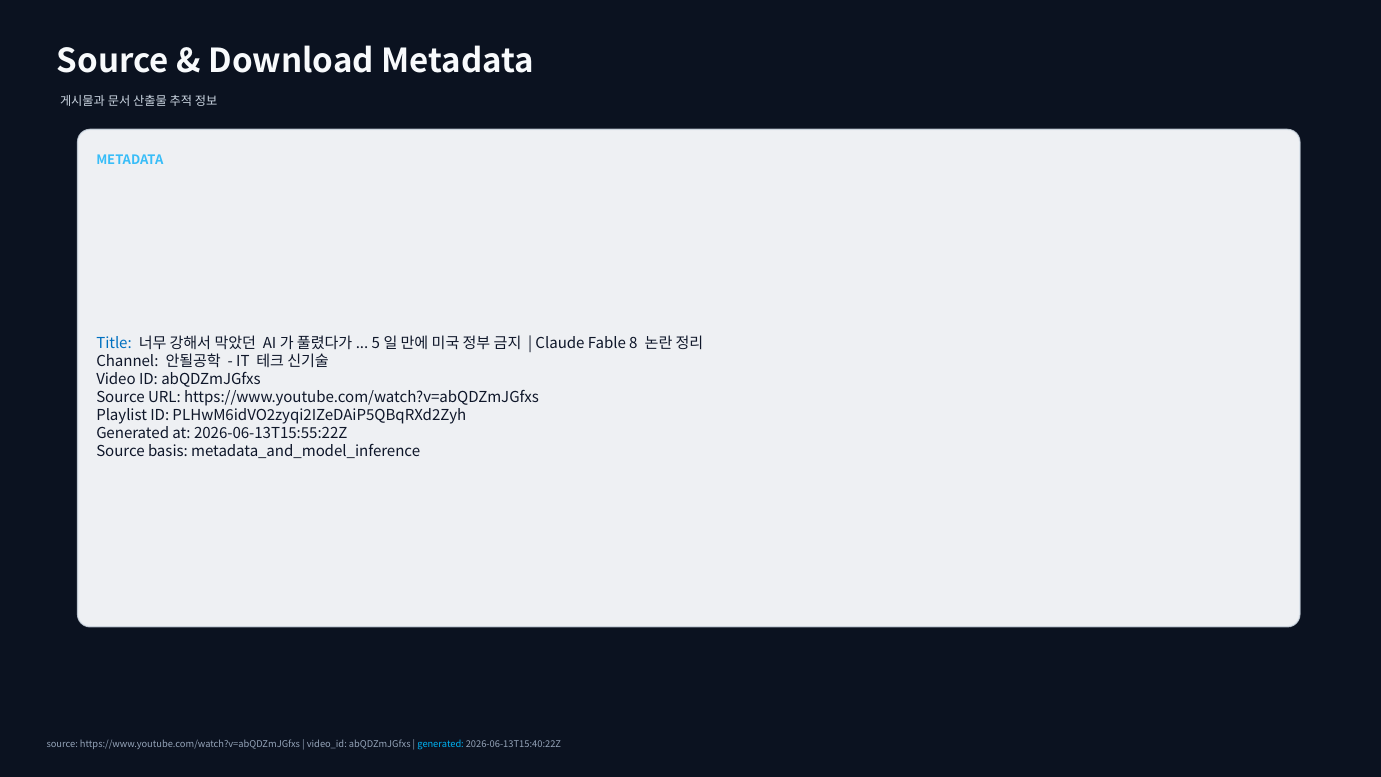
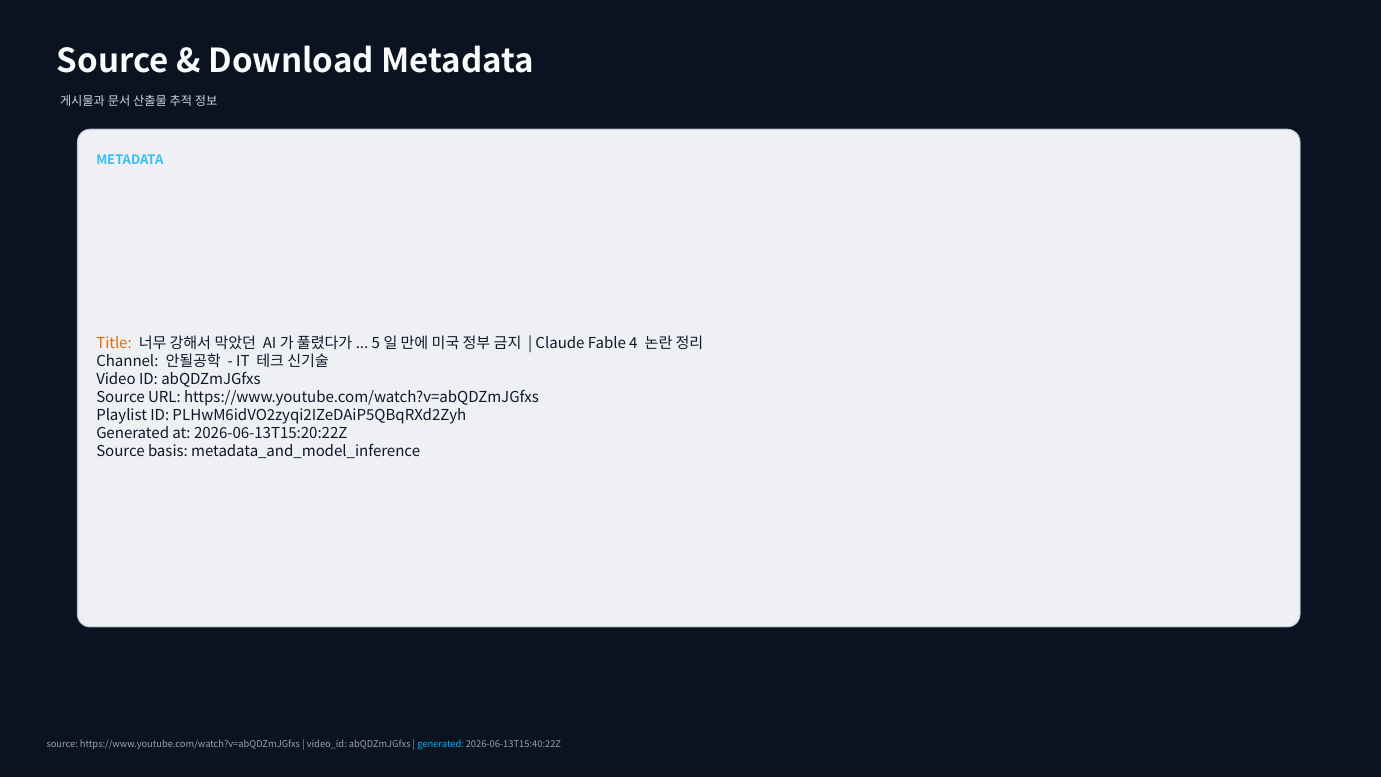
Title colour: blue -> orange (114, 344)
8: 8 -> 4 (633, 344)
2026-06-13T15:55:22Z: 2026-06-13T15:55:22Z -> 2026-06-13T15:20:22Z (271, 434)
